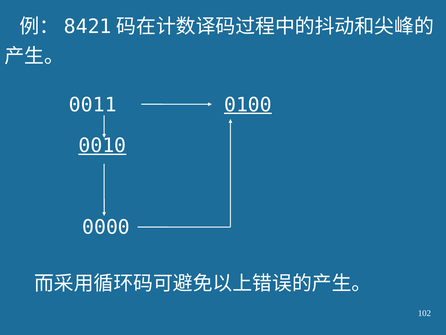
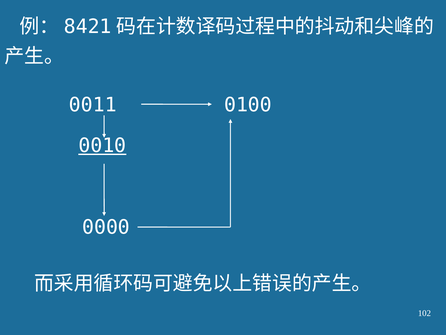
0100 underline: present -> none (248, 105)
